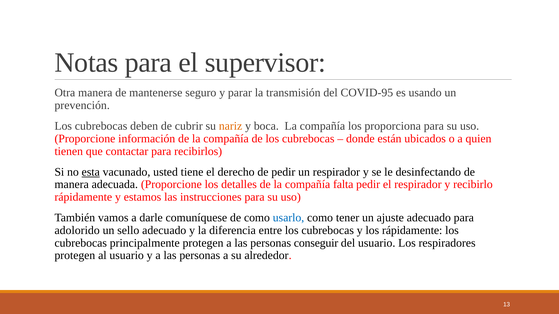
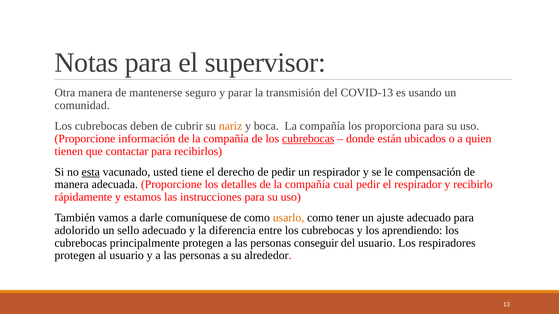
COVID-95: COVID-95 -> COVID-13 (367, 93)
prevención: prevención -> comunidad (82, 106)
cubrebocas underline: none -> present (308, 139)
desinfectando: desinfectando -> compensación (428, 172)
falta: falta -> cual (343, 185)
usarlo colour: blue -> orange (288, 218)
los rápidamente: rápidamente -> aprendiendo (412, 231)
